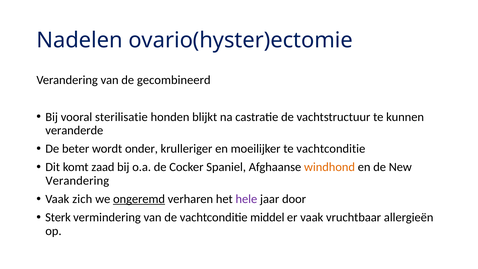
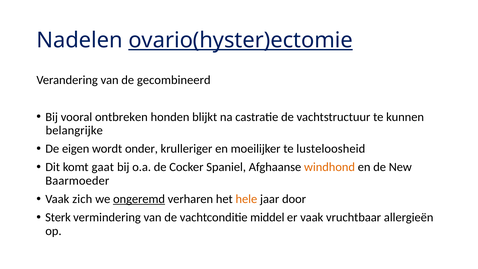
ovario(hyster)ectomie underline: none -> present (241, 40)
sterilisatie: sterilisatie -> ontbreken (121, 117)
veranderde: veranderde -> belangrijke (74, 130)
beter: beter -> eigen (76, 149)
te vachtconditie: vachtconditie -> lusteloosheid (331, 149)
zaad: zaad -> gaat (103, 167)
Verandering: Verandering -> Baarmoeder (77, 181)
hele colour: purple -> orange (246, 199)
